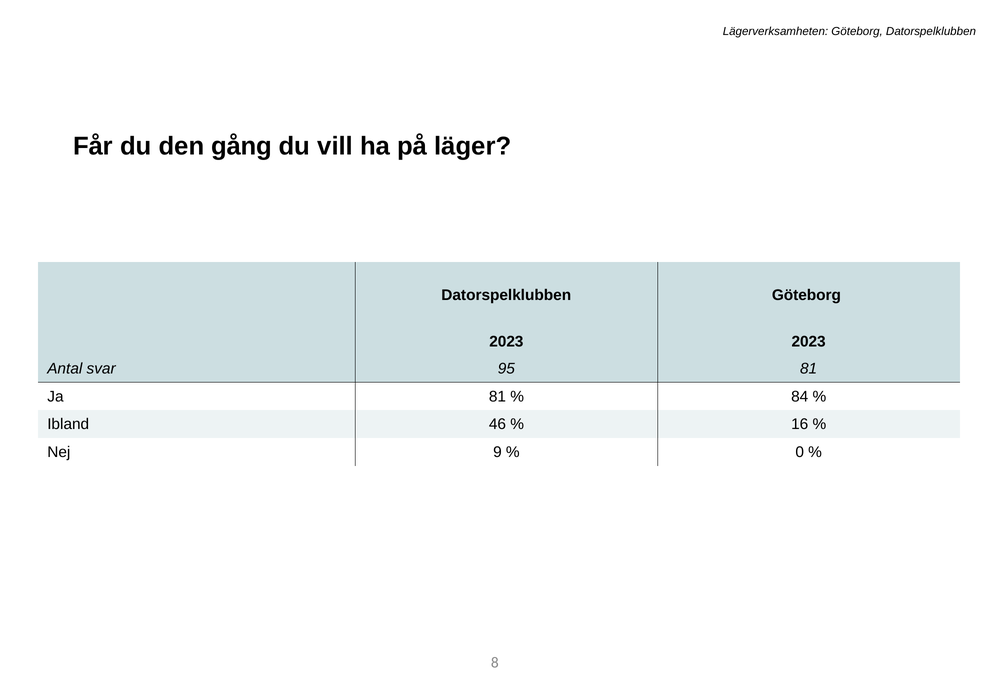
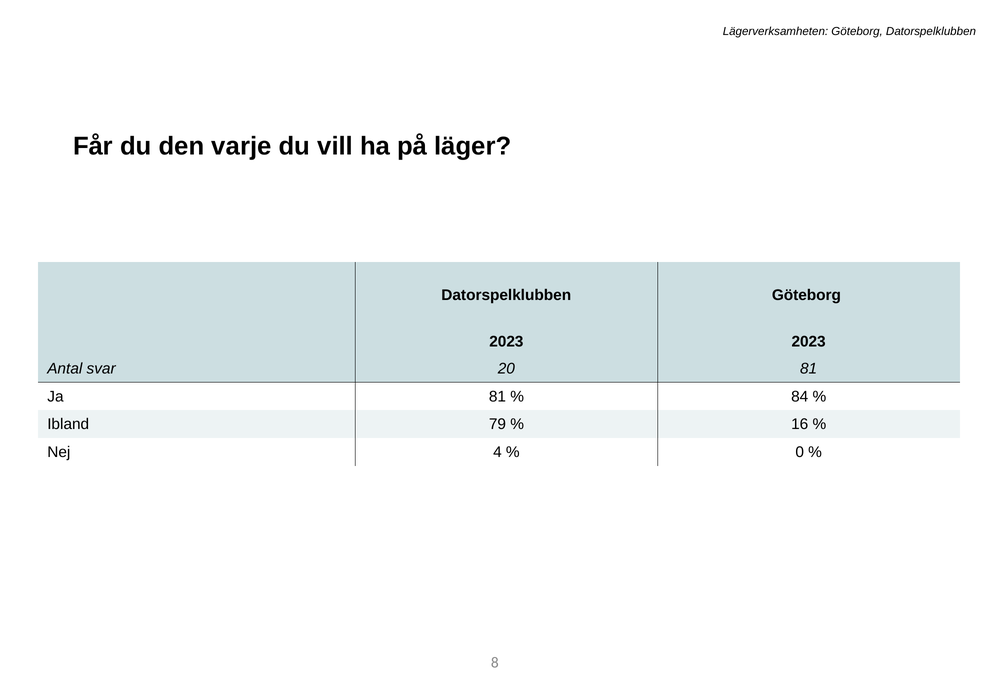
gång: gång -> varje (241, 146)
95: 95 -> 20 (506, 369)
46: 46 -> 79 (497, 424)
9: 9 -> 4 (497, 452)
